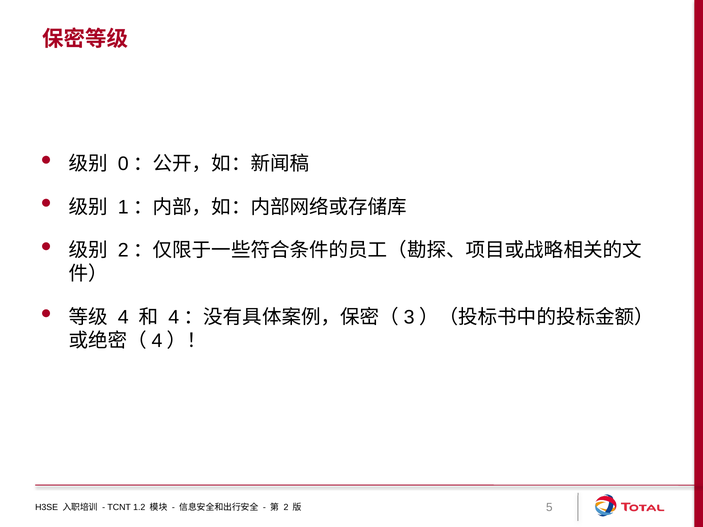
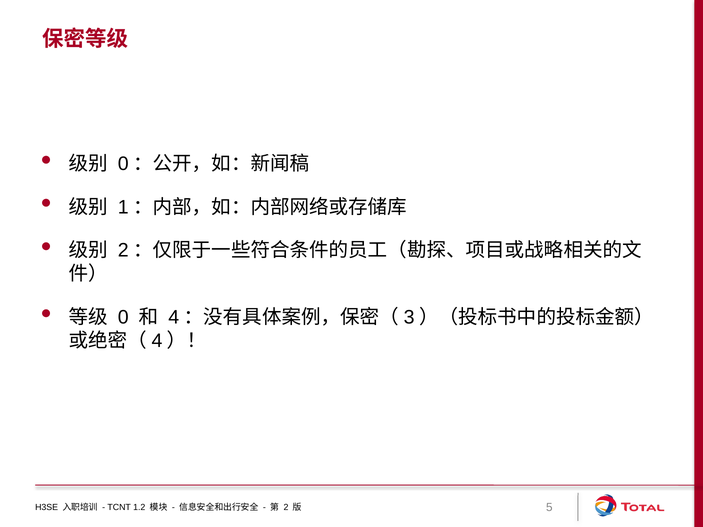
4: 4 -> 0 (123, 317)
